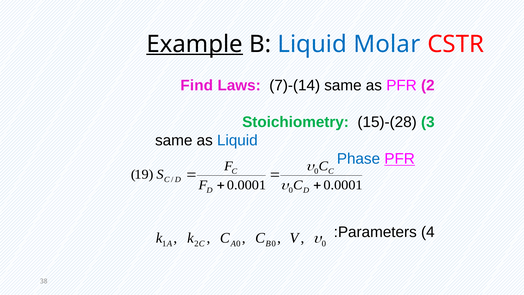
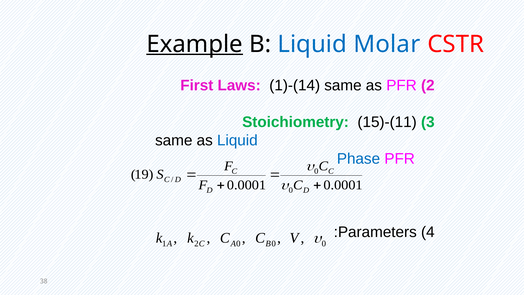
Find: Find -> First (197, 85)
7)-(14: 7)-(14 -> 1)-(14 (295, 85)
15)-(28: 15)-(28 -> 15)-(11 (387, 122)
PFR underline: present -> none (400, 159)
